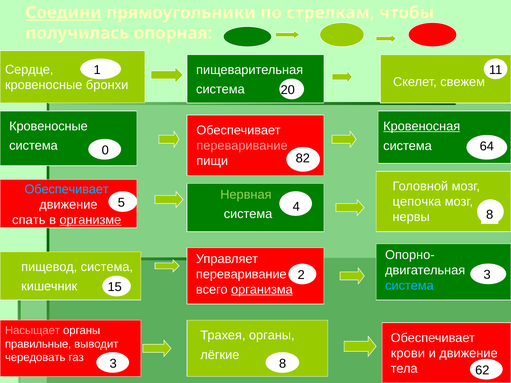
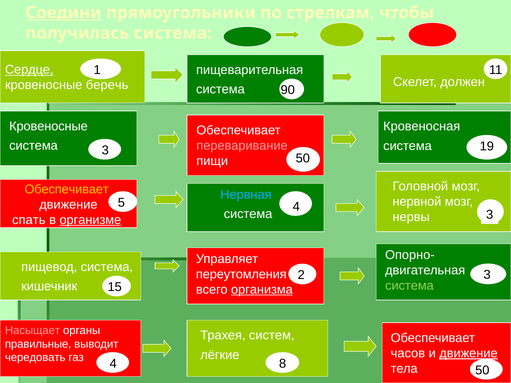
получилась опорная: опорная -> система (173, 33)
Сердце underline: none -> present (29, 70)
свежем: свежем -> должен (463, 82)
бронхи: бронхи -> беречь (107, 85)
20: 20 -> 90 (288, 90)
Кровеносная underline: present -> none (422, 126)
0: 0 -> 3 (105, 150)
64: 64 -> 19 (487, 146)
пищи 82: 82 -> 50 (303, 158)
Обеспечивает colour: light blue -> yellow (67, 189)
Нервная colour: light green -> light blue (246, 195)
цепочка: цепочка -> нервной (417, 202)
нервы 8: 8 -> 3 (490, 215)
переваривание: переваривание -> переутомления (241, 274)
система colour: light blue -> light green (409, 286)
Трахея органы: органы -> систем (272, 336)
крови: крови -> часов (408, 354)
движение underline: none -> present (468, 354)
газ 3: 3 -> 4 (113, 364)
тела 62: 62 -> 50 (482, 370)
